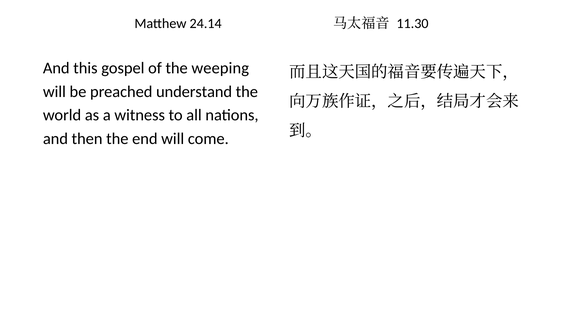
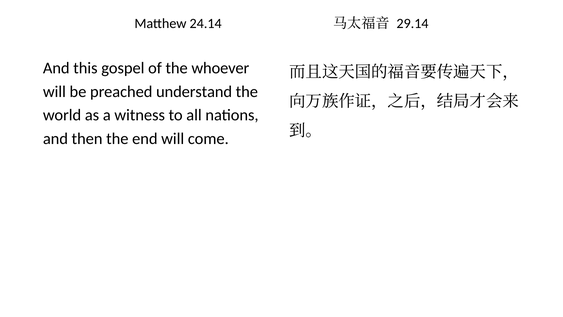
11.30: 11.30 -> 29.14 (413, 23)
weeping: weeping -> whoever (220, 68)
